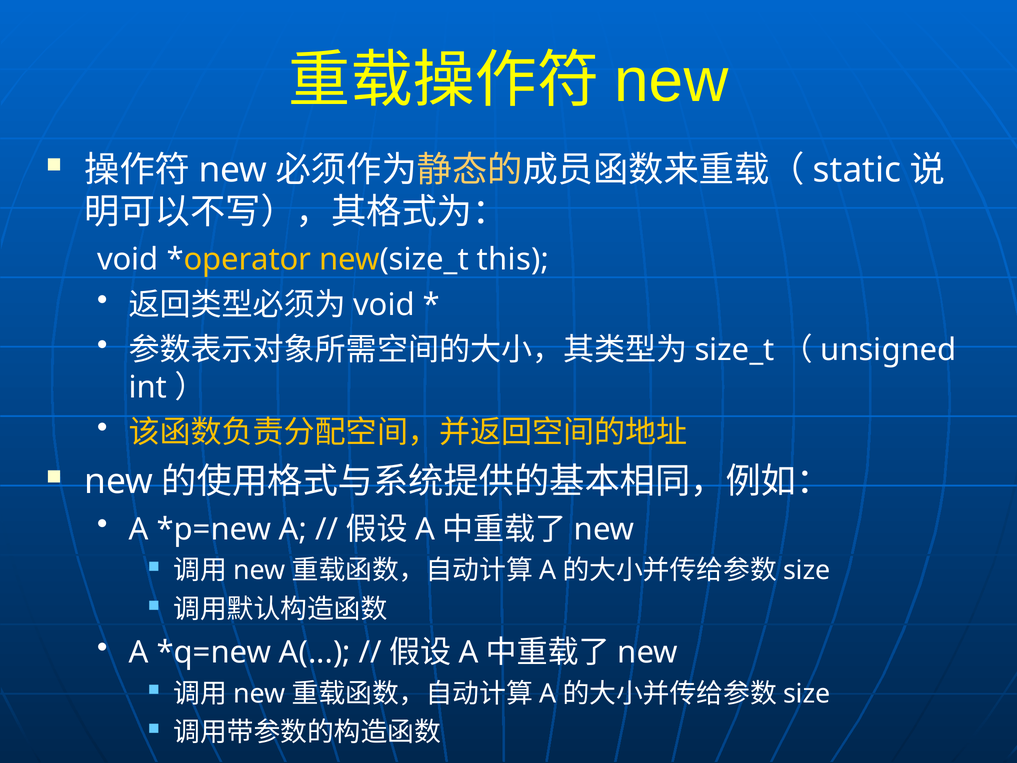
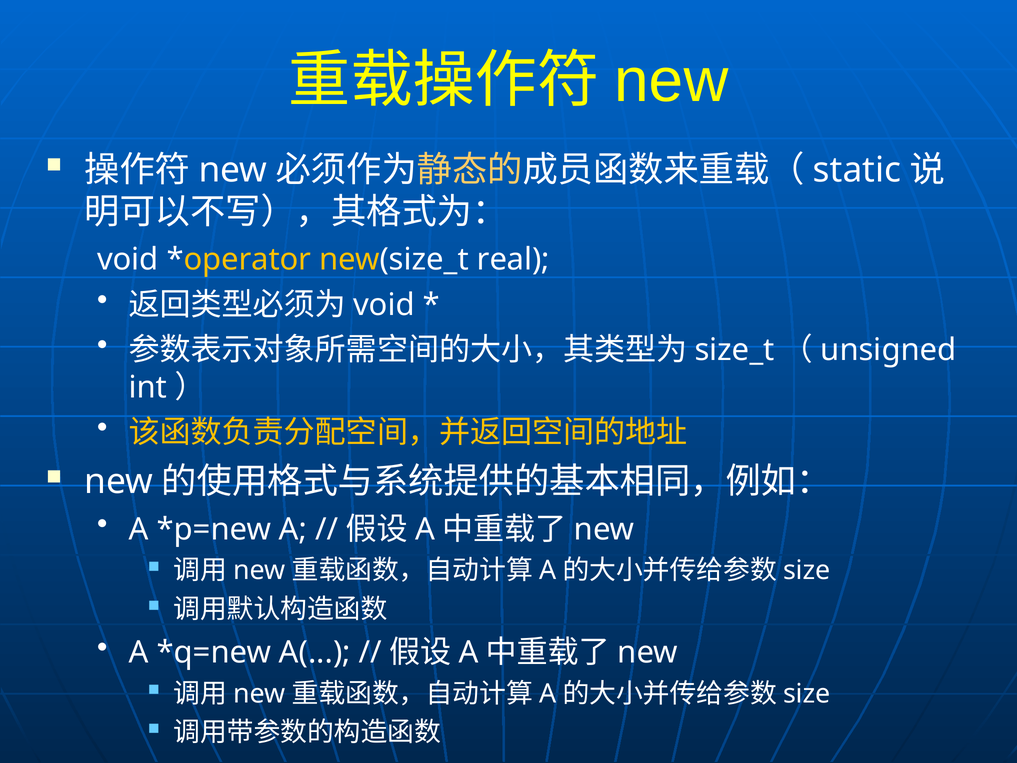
this: this -> real (513, 260)
